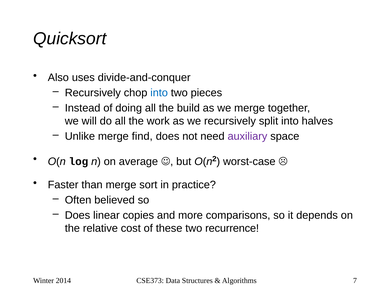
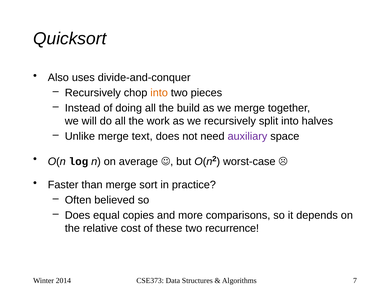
into colour: blue -> orange (159, 93)
find: find -> text (142, 136)
linear: linear -> equal (106, 215)
